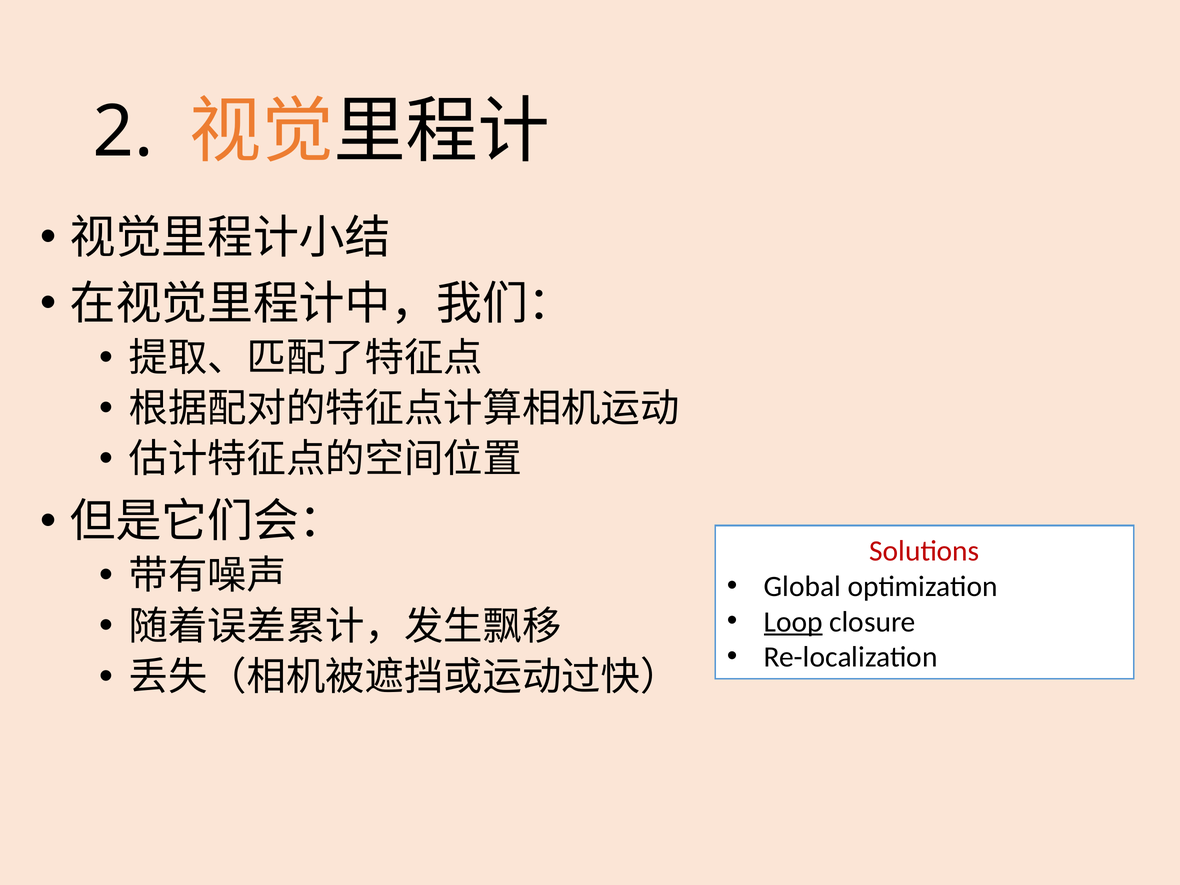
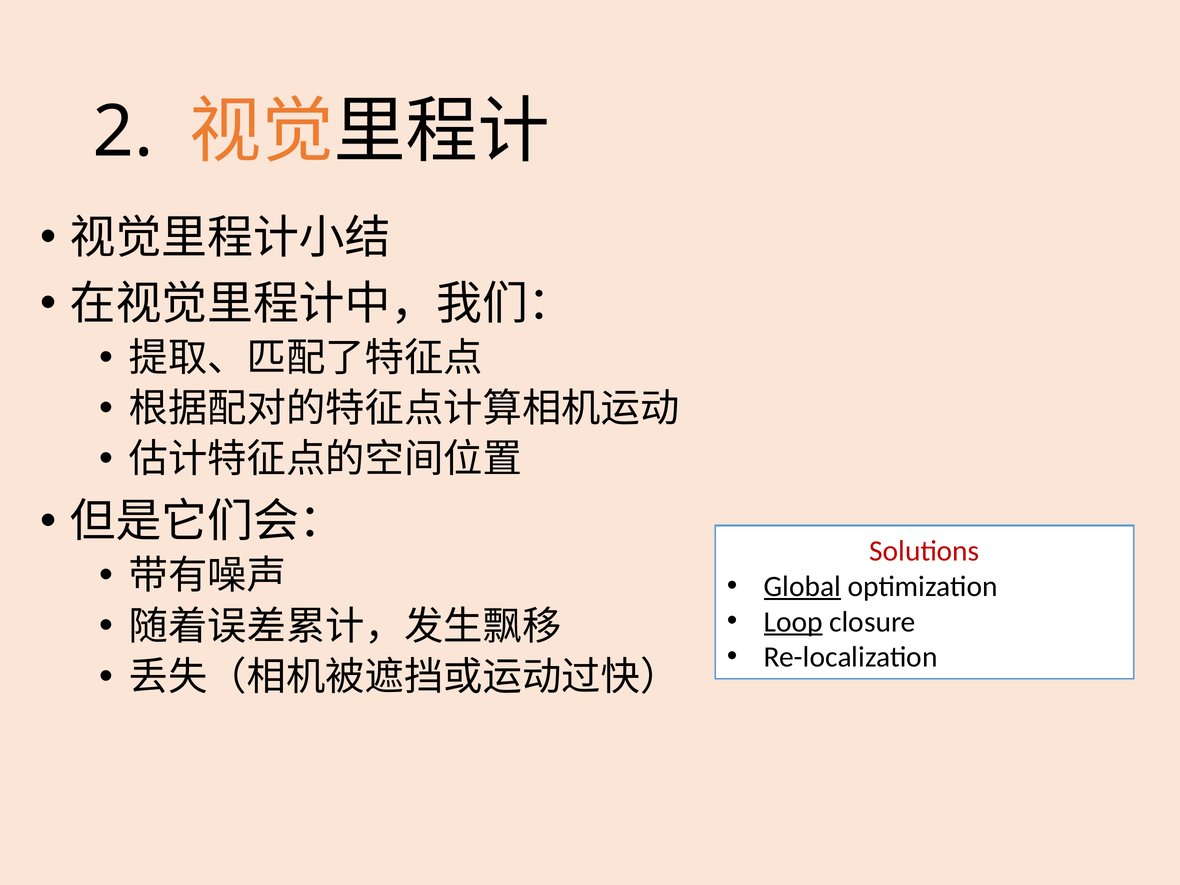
Global underline: none -> present (802, 586)
